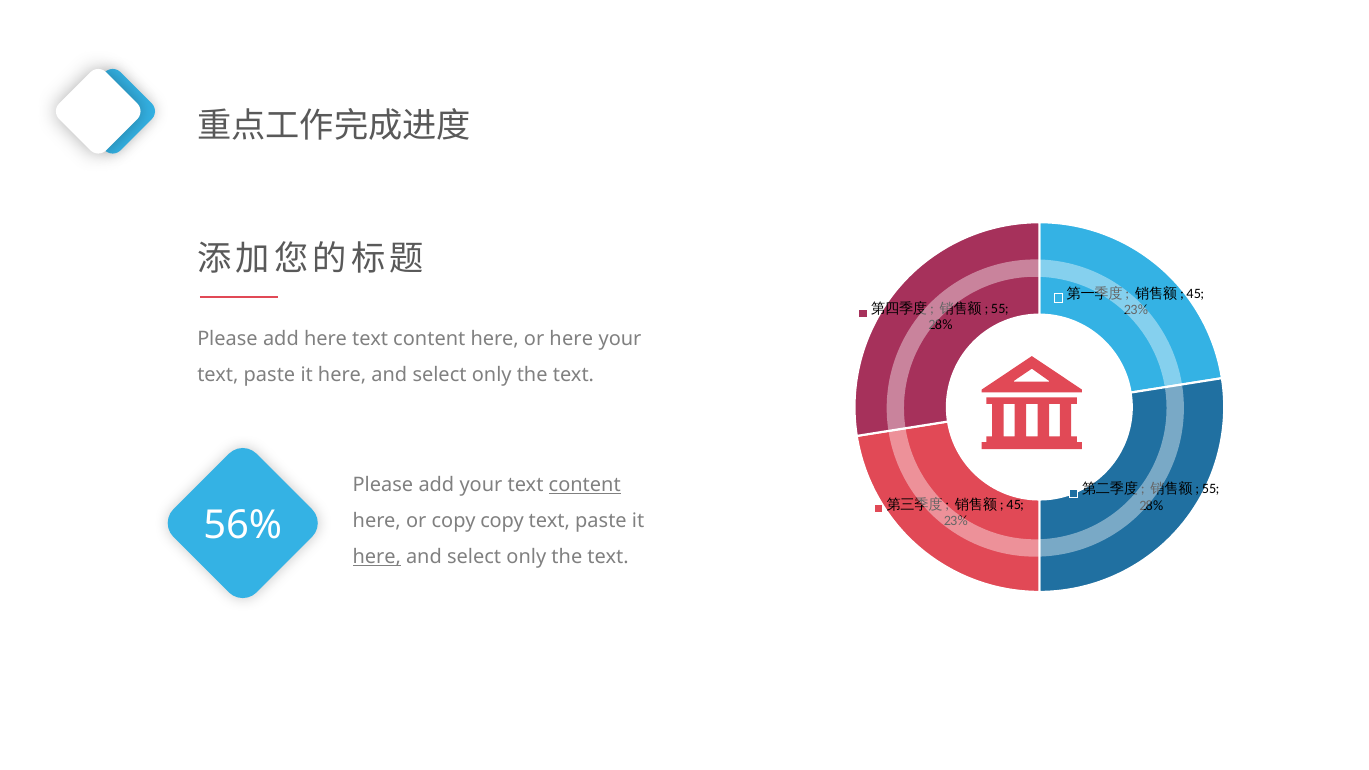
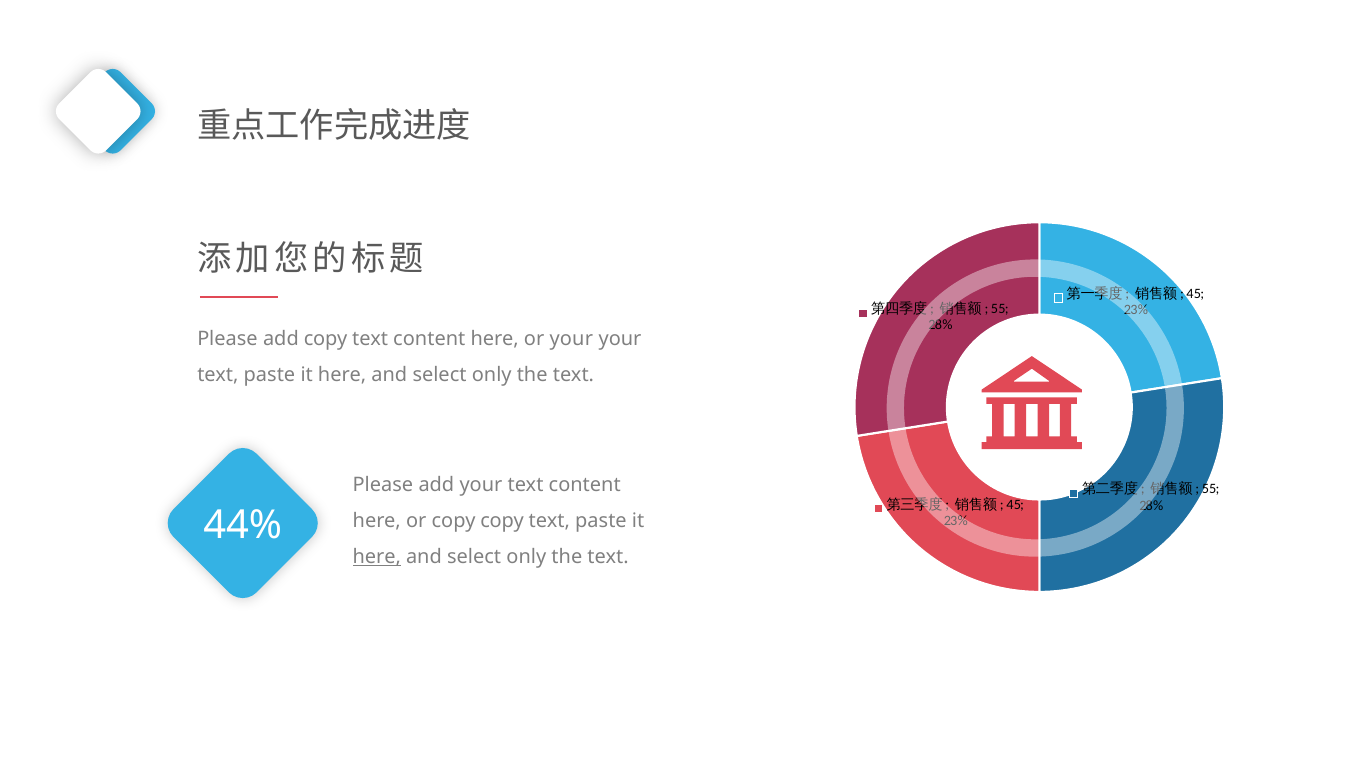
add here: here -> copy (326, 339)
or here: here -> your (571, 339)
content underline: present -> none (585, 485)
56%: 56% -> 44% (243, 526)
